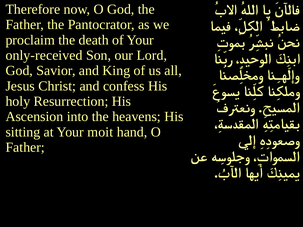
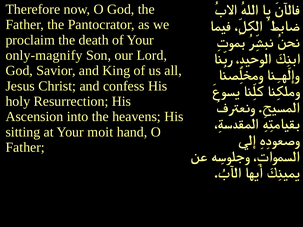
only-received: only-received -> only-magnify (44, 55)
